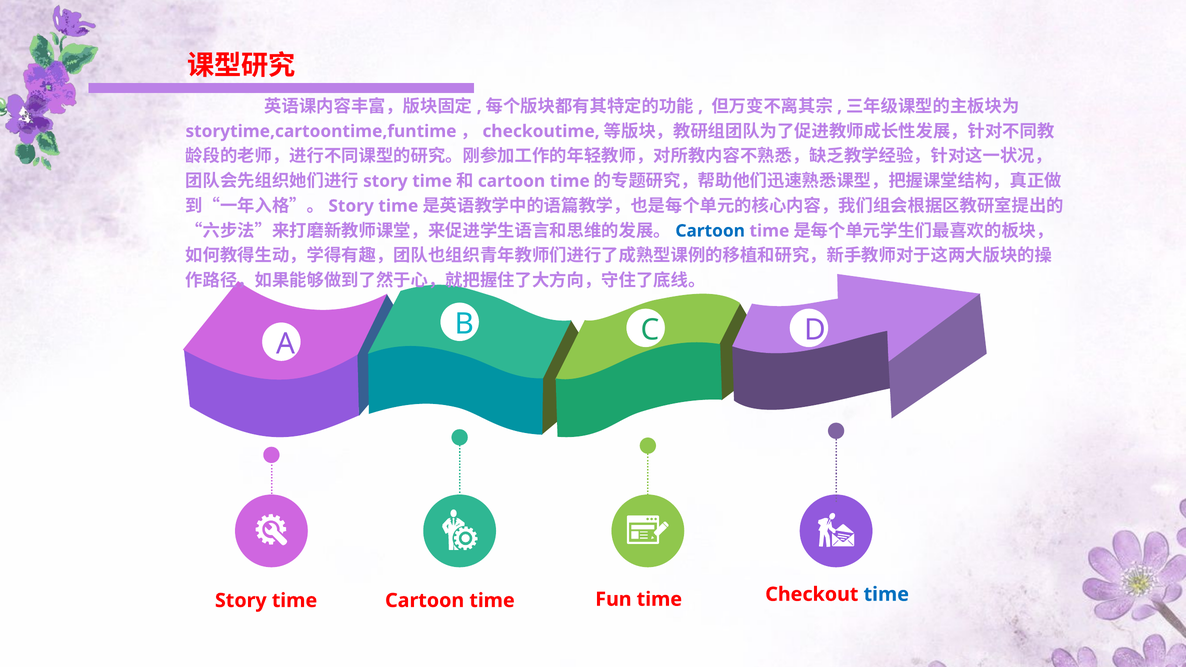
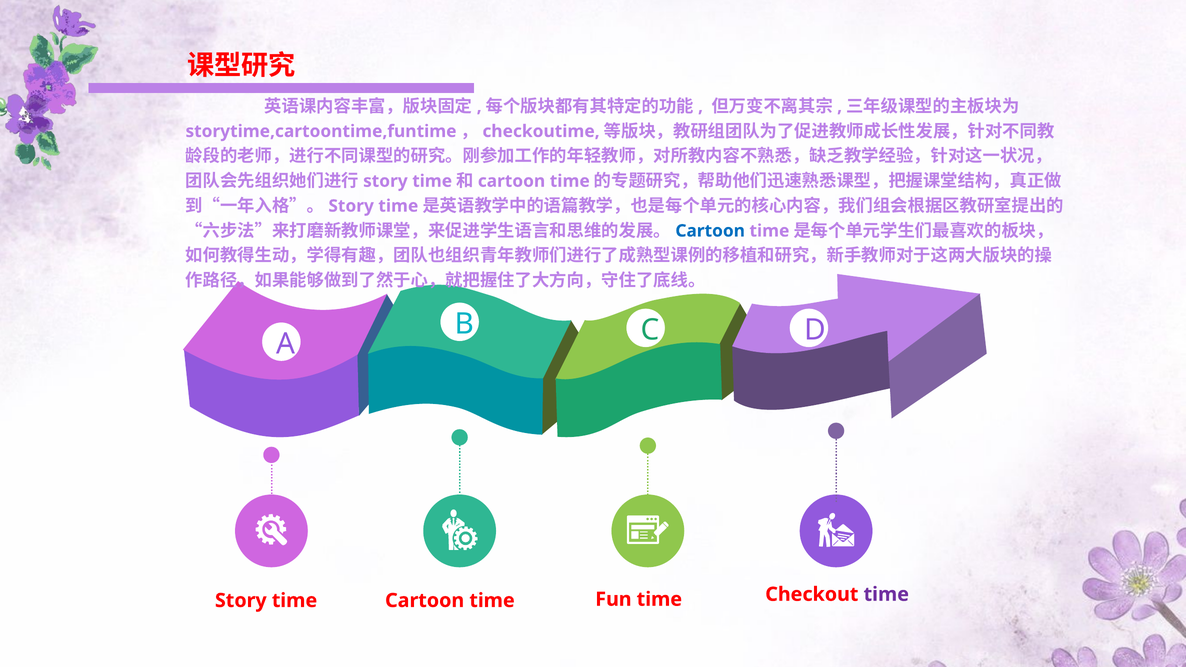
time colour: blue -> purple (886, 595)
